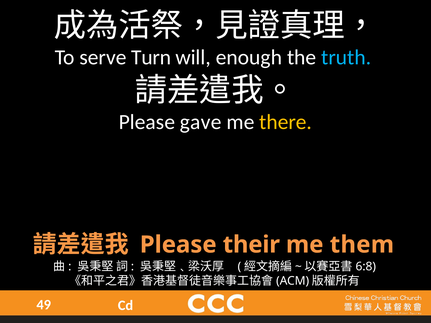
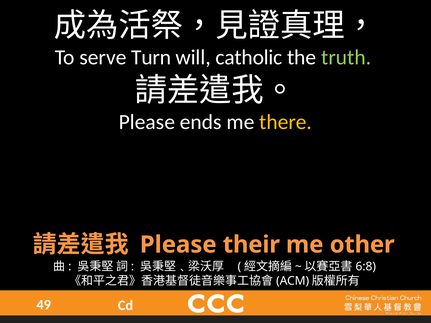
enough: enough -> catholic (249, 57)
truth colour: light blue -> light green (346, 57)
gave: gave -> ends (201, 122)
them: them -> other (362, 245)
